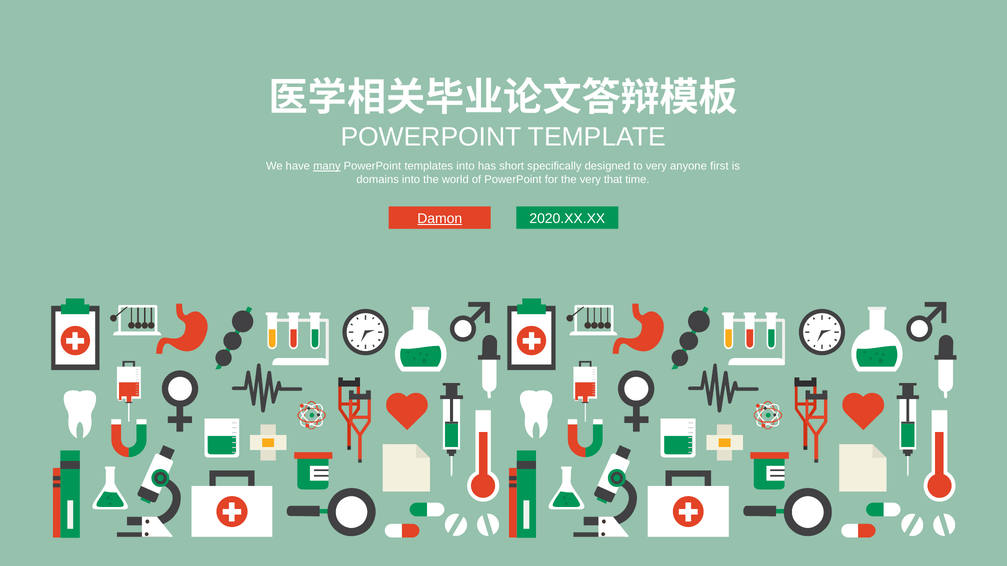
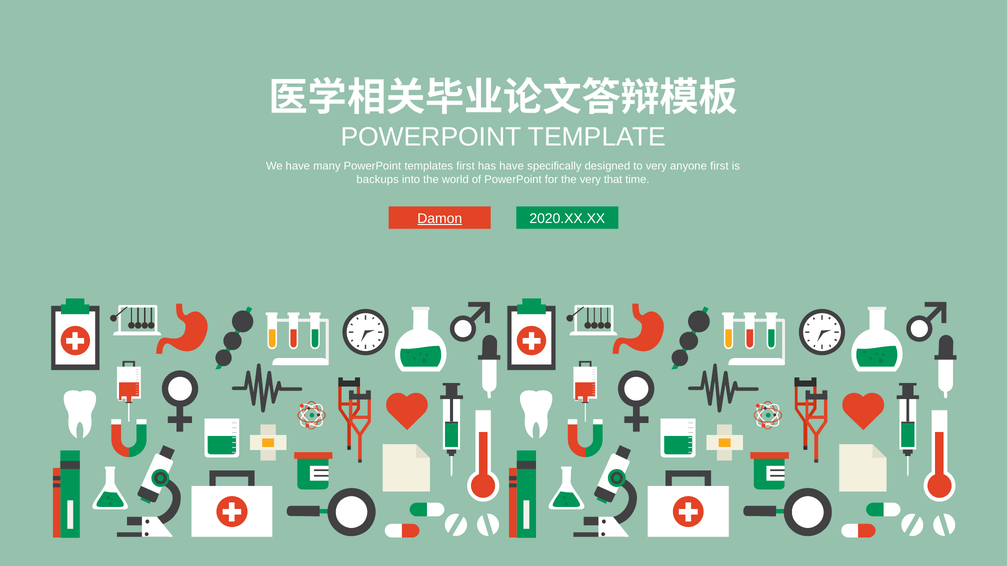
many underline: present -> none (327, 166)
templates into: into -> first (466, 166)
has short: short -> have (512, 166)
domains: domains -> backups (378, 180)
